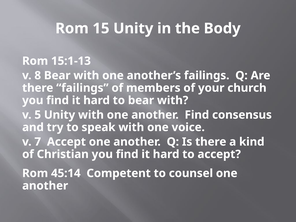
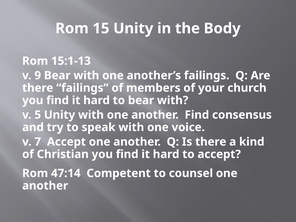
8: 8 -> 9 (38, 75)
45:14: 45:14 -> 47:14 (66, 173)
